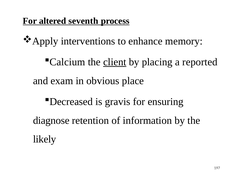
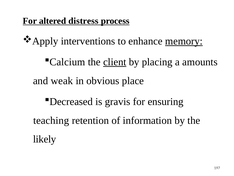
seventh: seventh -> distress (83, 21)
memory underline: none -> present (184, 41)
reported: reported -> amounts (200, 62)
exam: exam -> weak (62, 81)
diagnose: diagnose -> teaching (51, 120)
